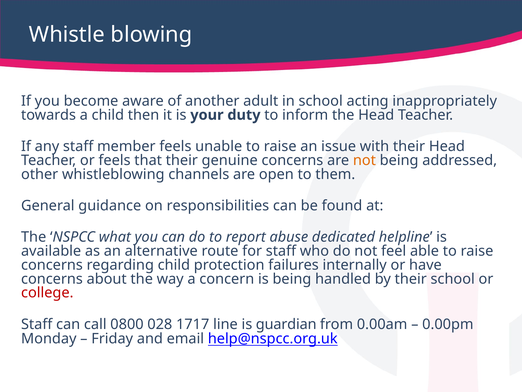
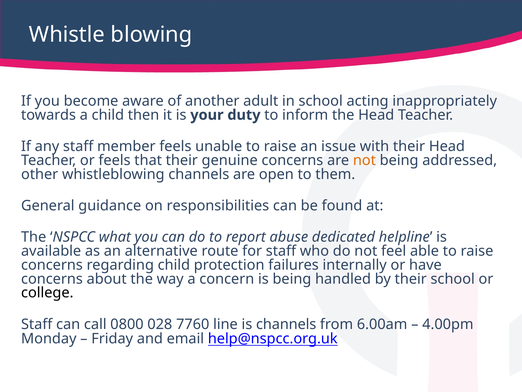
college colour: red -> black (47, 292)
1717: 1717 -> 7760 (193, 324)
is guardian: guardian -> channels (286, 324)
0.00am: 0.00am -> 6.00am (382, 324)
0.00pm: 0.00pm -> 4.00pm (448, 324)
